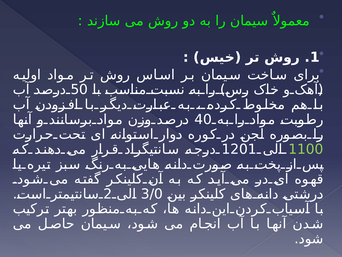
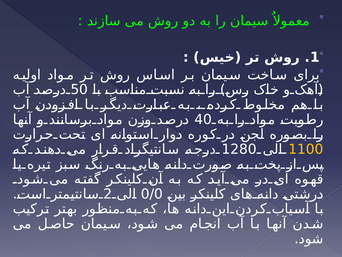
1201: 1201 -> 1280 (239, 149)
1100 colour: light green -> yellow (306, 149)
3/0: 3/0 -> 0/0 (152, 194)
